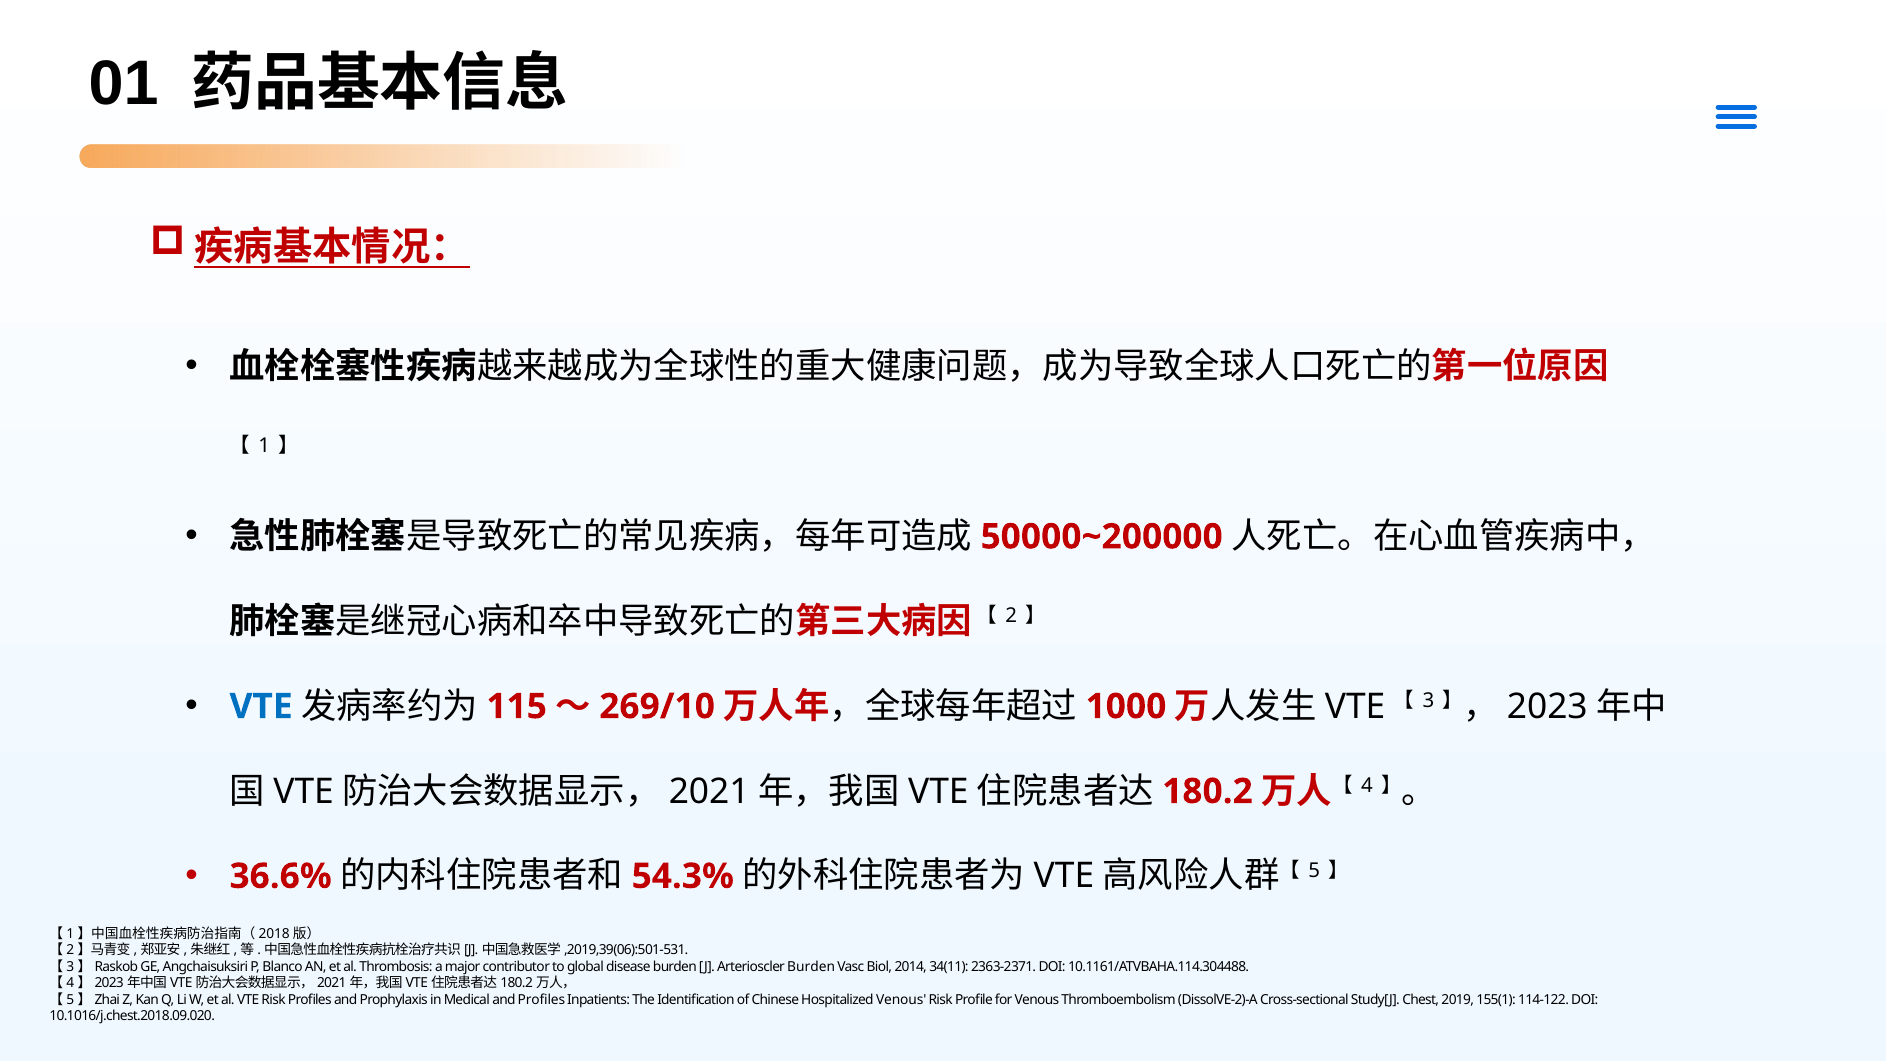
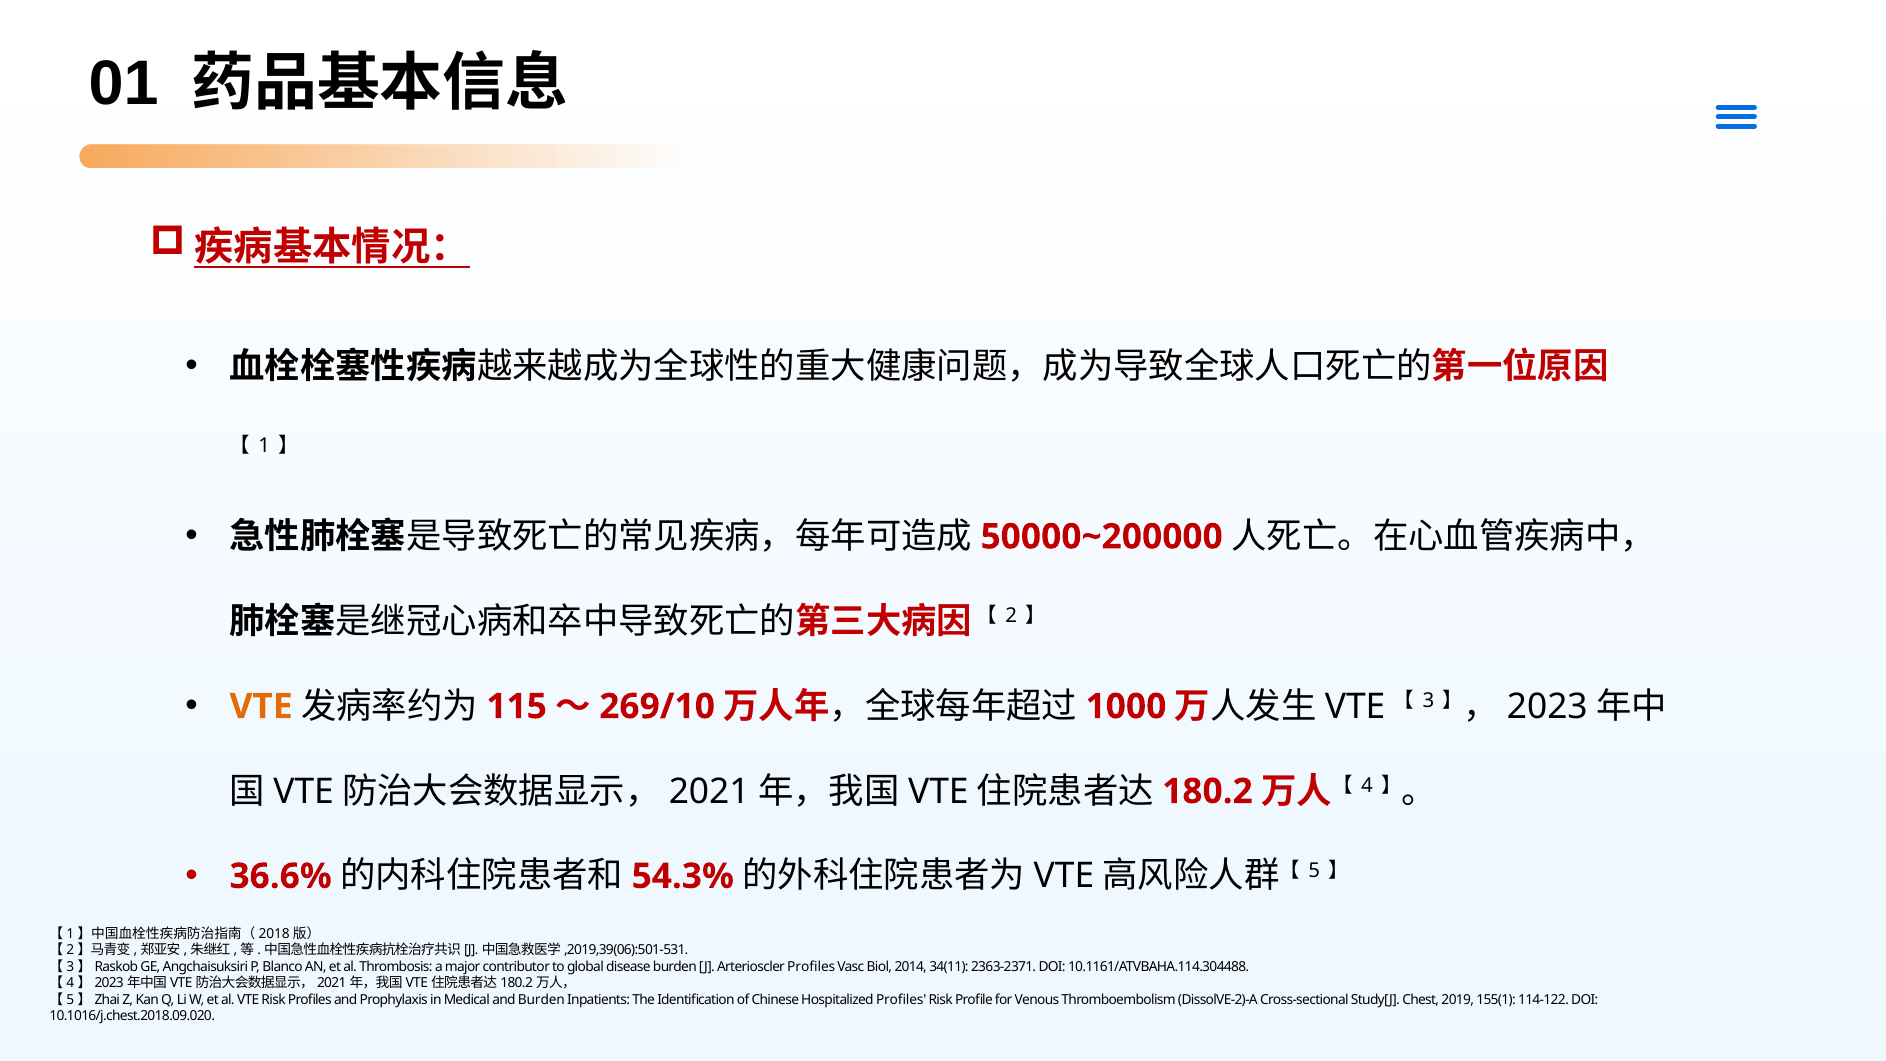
VTE colour: blue -> orange (261, 706)
Arterioscler Burden: Burden -> Profiles (811, 967)
and Profiles: Profiles -> Burden (541, 1000)
Hospitalized Venous: Venous -> Profiles (901, 1000)
